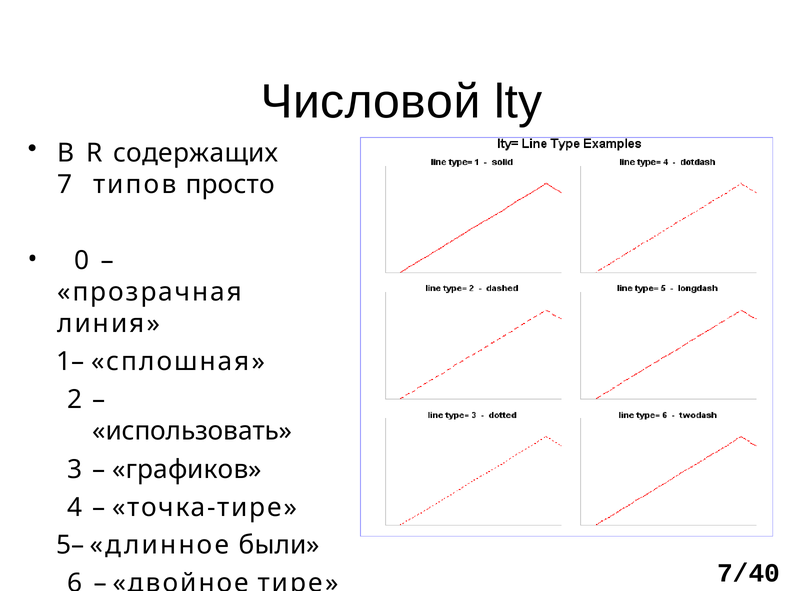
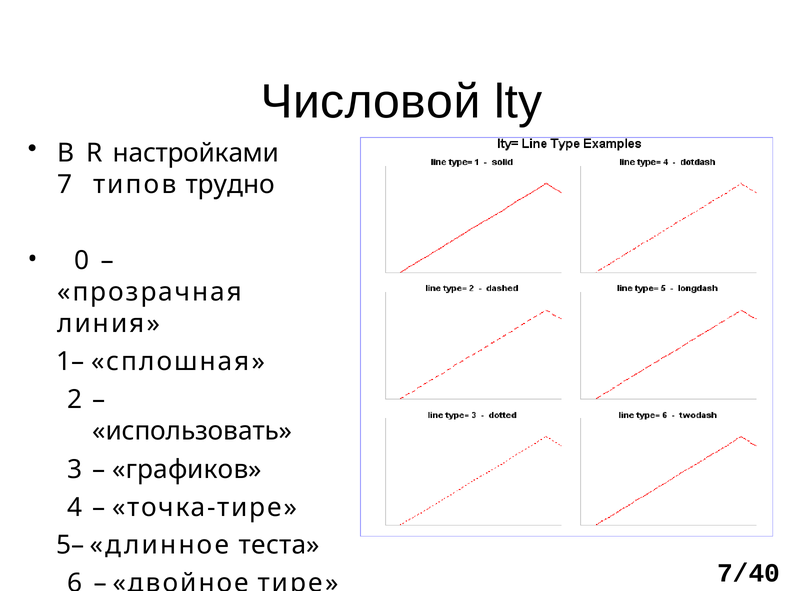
содержащих: содержащих -> настройками (196, 153)
просто: просто -> трудно (230, 184)
были: были -> теста (279, 545)
